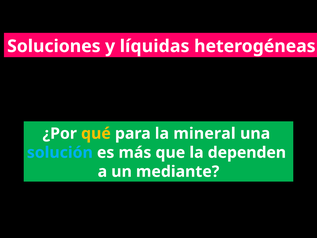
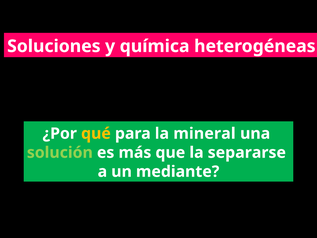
líquidas: líquidas -> química (155, 46)
solución colour: light blue -> light green (60, 152)
dependen: dependen -> separarse (247, 152)
